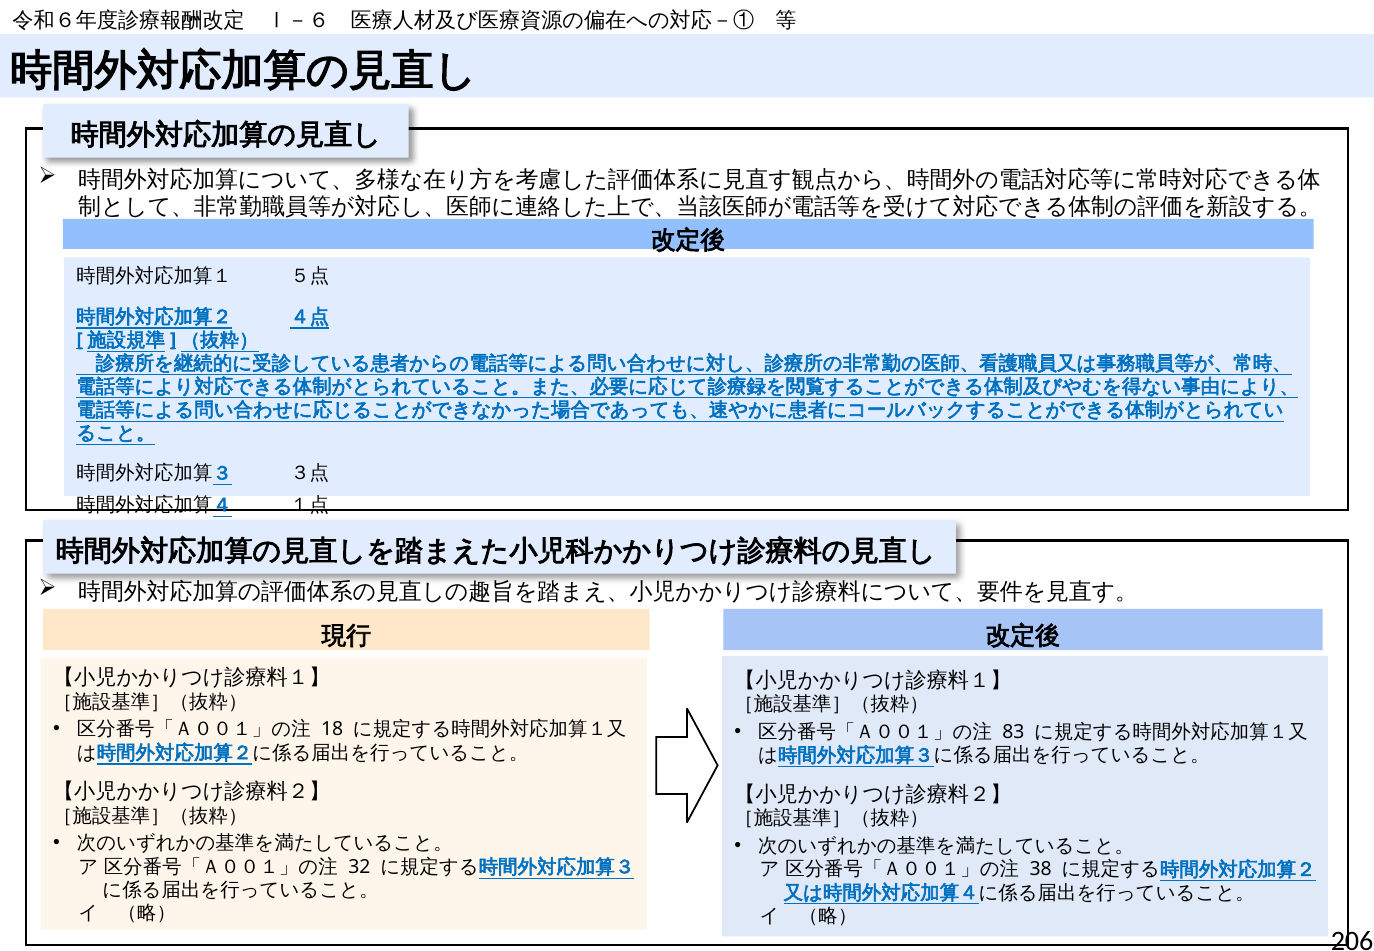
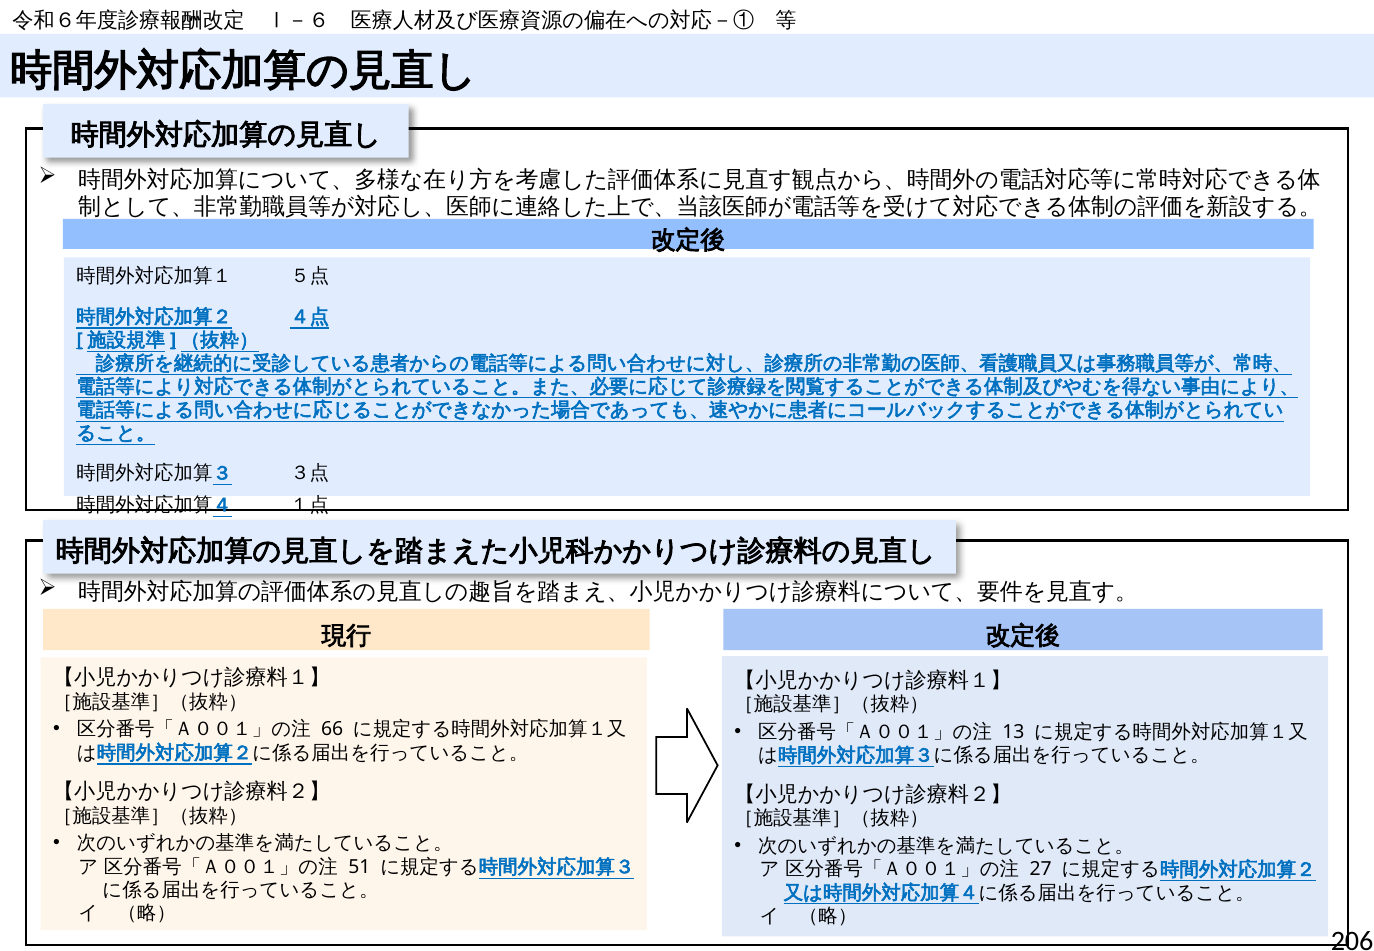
18: 18 -> 66 (332, 730)
83: 83 -> 13 (1013, 732)
32: 32 -> 51 (359, 867)
38: 38 -> 27 (1041, 870)
